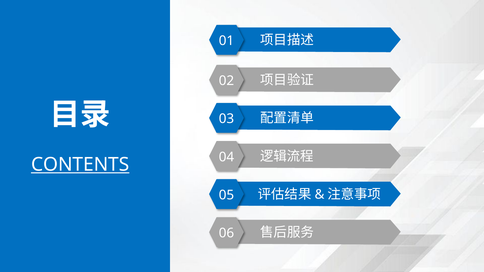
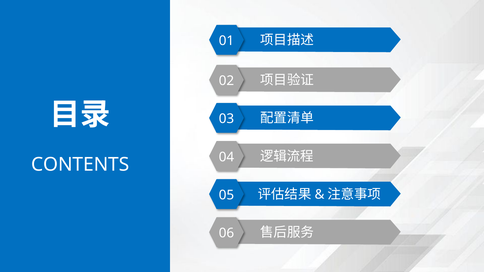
CONTENTS underline: present -> none (80, 165)
